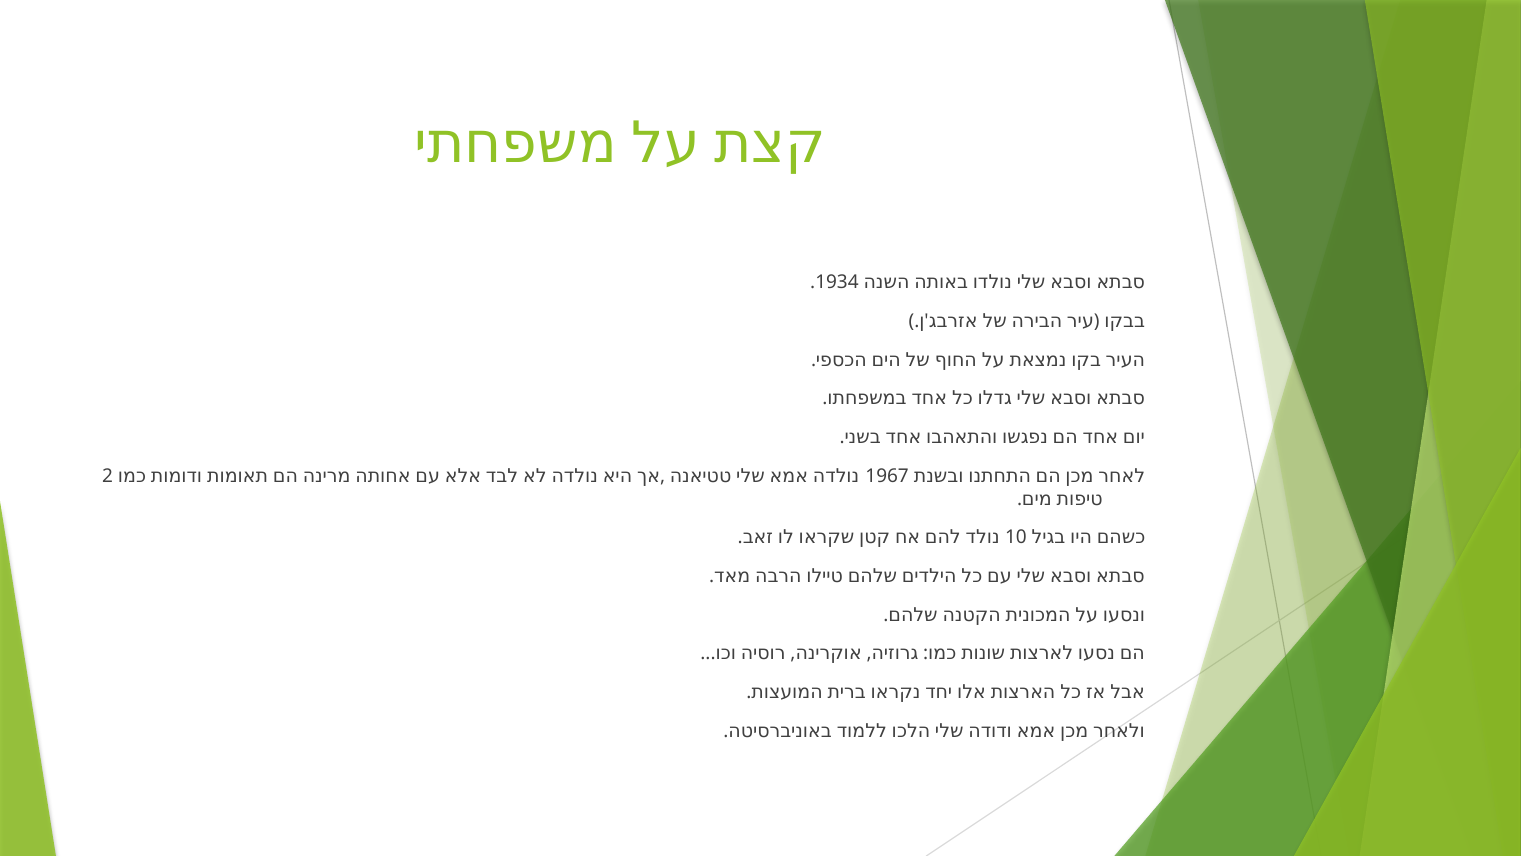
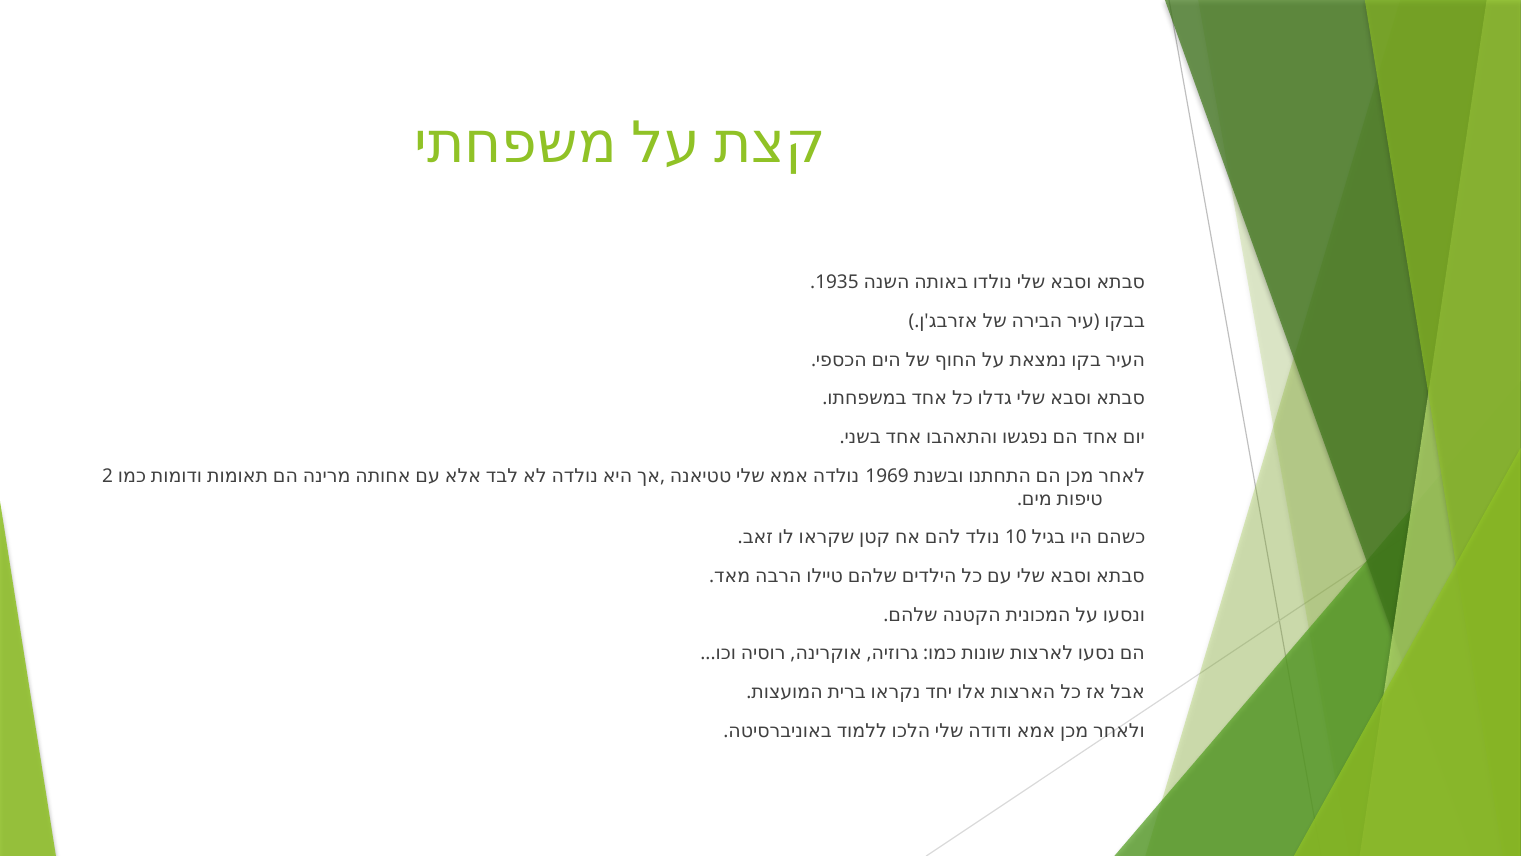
1934: 1934 -> 1935 (837, 283)
1967: 1967 -> 1969 (887, 476)
